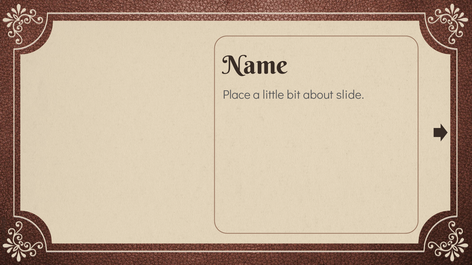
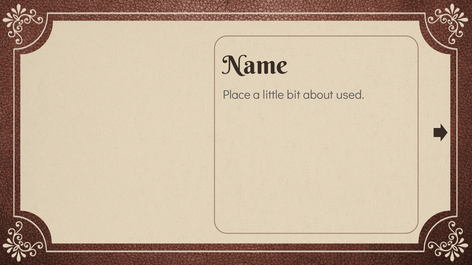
slide: slide -> used (350, 95)
